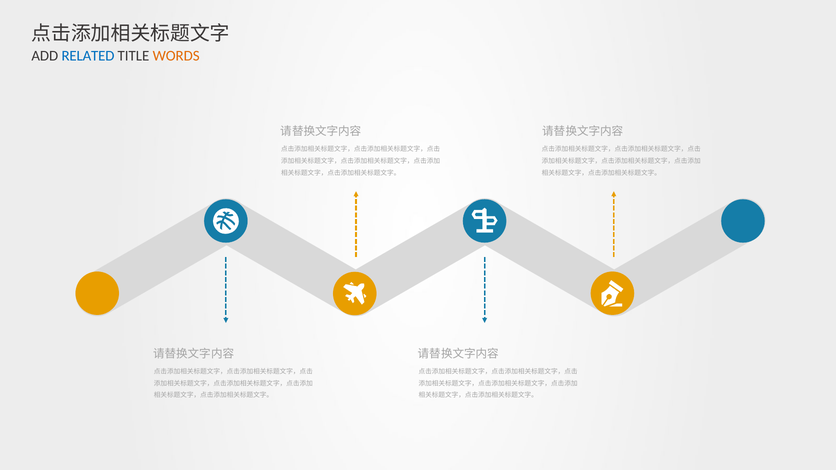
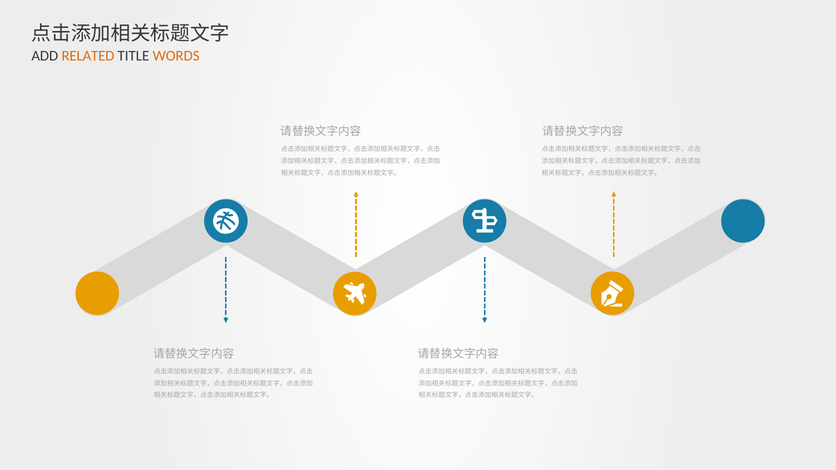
RELATED colour: blue -> orange (88, 56)
